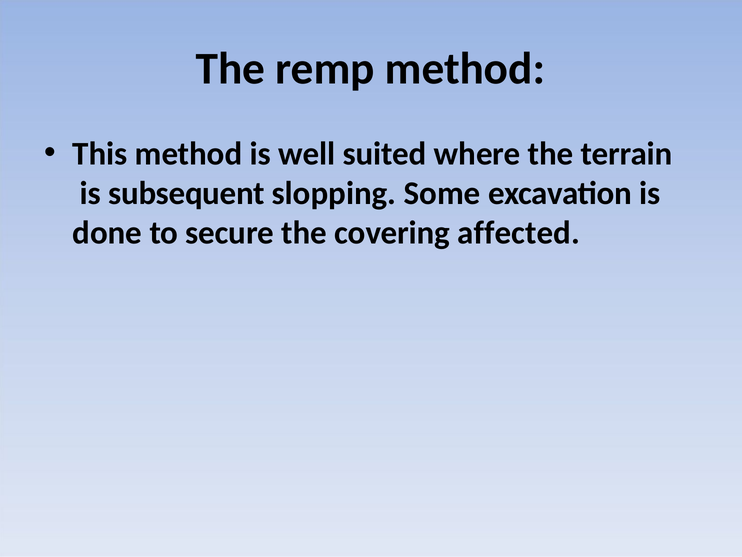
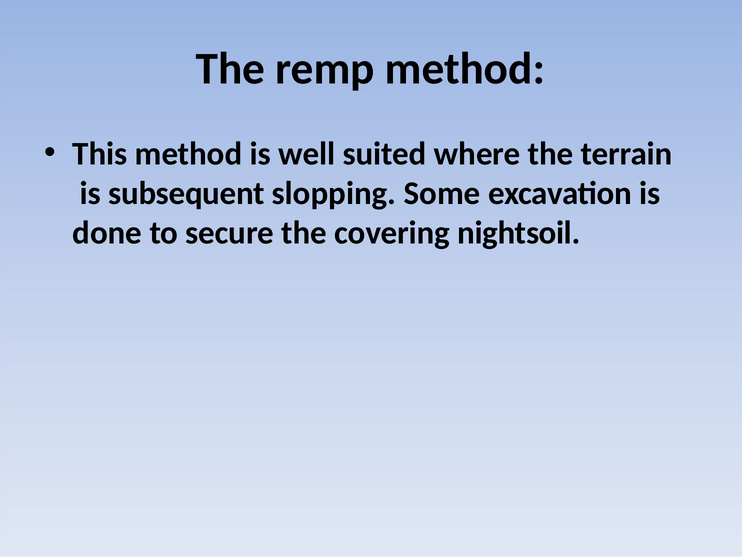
affected: affected -> nightsoil (519, 233)
